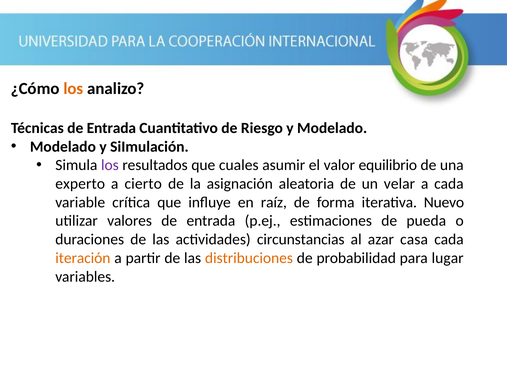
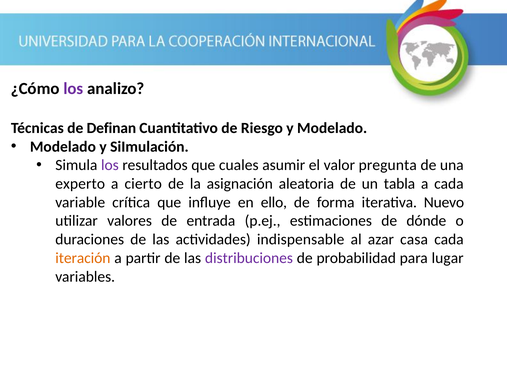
los colour: orange -> purple (73, 88)
Técnicas de Entrada: Entrada -> Definan (111, 128)
equilibrio: equilibrio -> pregunta (388, 165)
velar: velar -> tabla (399, 184)
raíz: raíz -> ello (274, 202)
pueda: pueda -> dónde (426, 221)
circunstancias: circunstancias -> indispensable (301, 240)
distribuciones colour: orange -> purple (249, 258)
